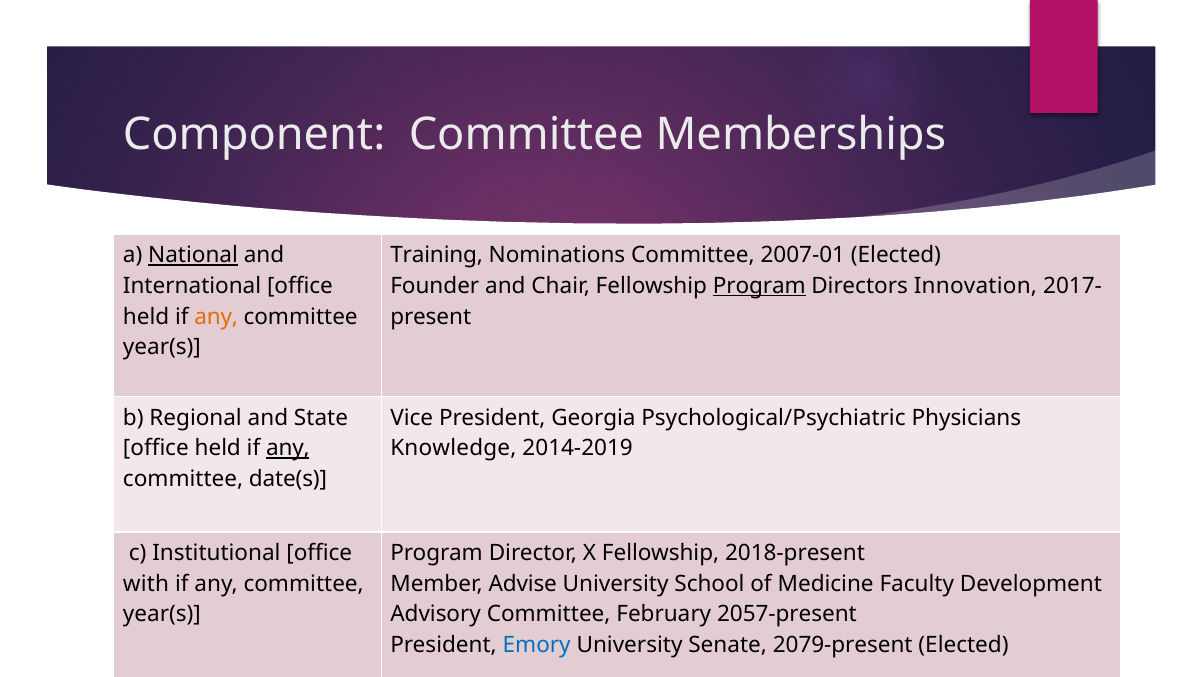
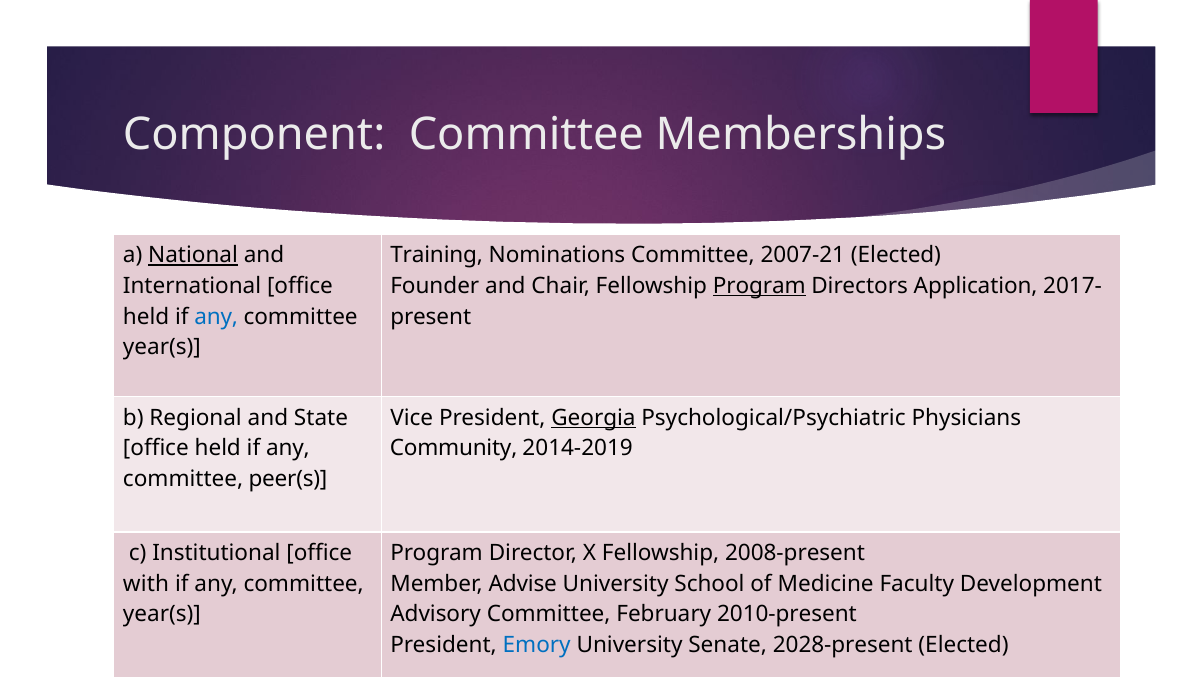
2007-01: 2007-01 -> 2007-21 (803, 255)
Innovation: Innovation -> Application (976, 286)
any colour: orange -> blue (216, 316)
Georgia underline: none -> present (593, 418)
any underline: present -> none (288, 448)
Knowledge: Knowledge -> Community (454, 448)
date(s: date(s -> peer(s (288, 479)
2018-present: 2018-present -> 2008-present (795, 553)
2057-present: 2057-present -> 2010-present (787, 614)
2079-present: 2079-present -> 2028-present (843, 645)
